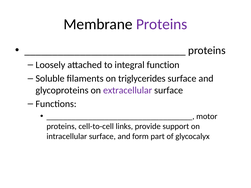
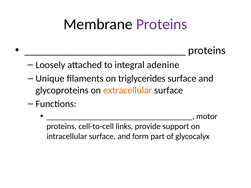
function: function -> adenine (163, 65)
Soluble: Soluble -> Unique (50, 79)
extracellular colour: purple -> orange (128, 90)
